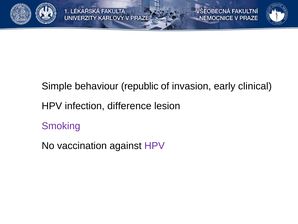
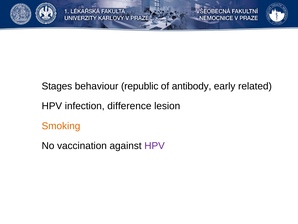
Simple: Simple -> Stages (57, 86)
invasion: invasion -> antibody (192, 86)
clinical: clinical -> related (255, 86)
Smoking colour: purple -> orange (61, 126)
